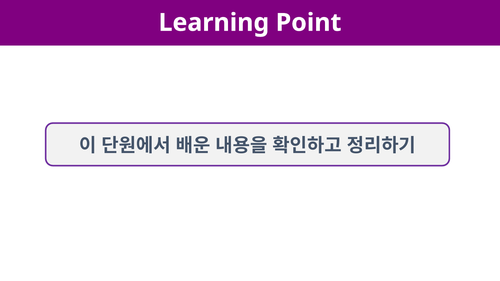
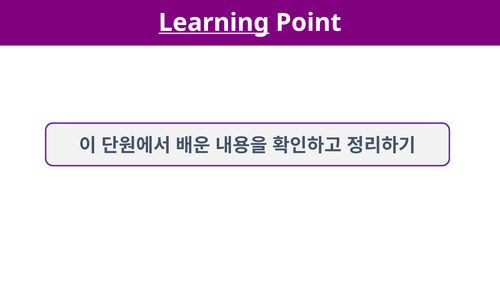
Learning underline: none -> present (214, 23)
